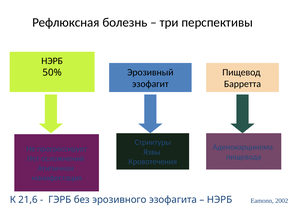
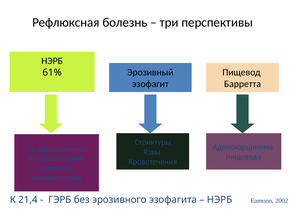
50%: 50% -> 61% (52, 73)
21,6: 21,6 -> 21,4 (28, 200)
